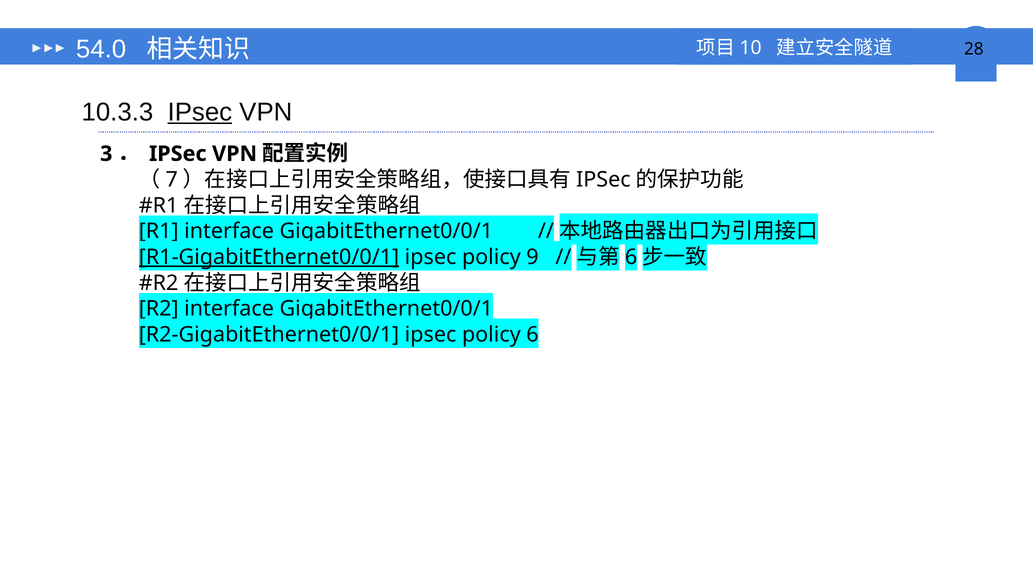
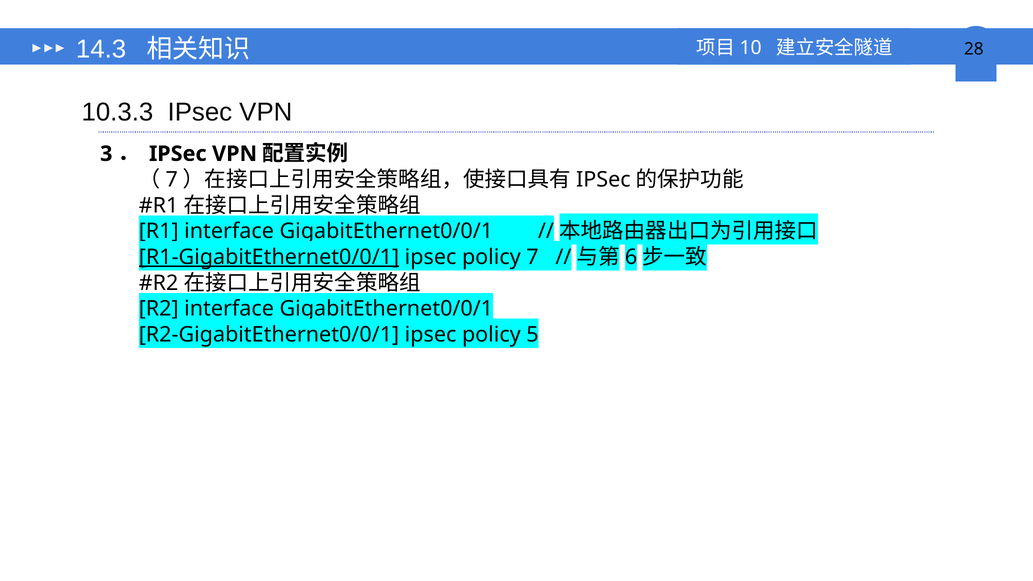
54.0: 54.0 -> 14.3 (101, 49)
IPsec underline: present -> none (200, 112)
policy 9: 9 -> 7 (532, 257)
policy 6: 6 -> 5 (532, 335)
